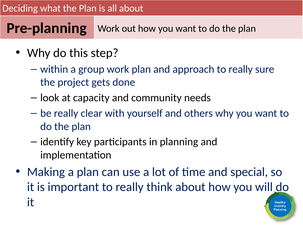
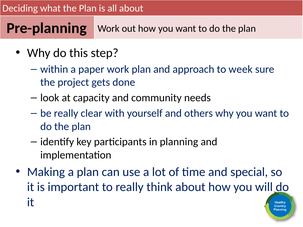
group: group -> paper (91, 69)
approach to really: really -> week (241, 69)
